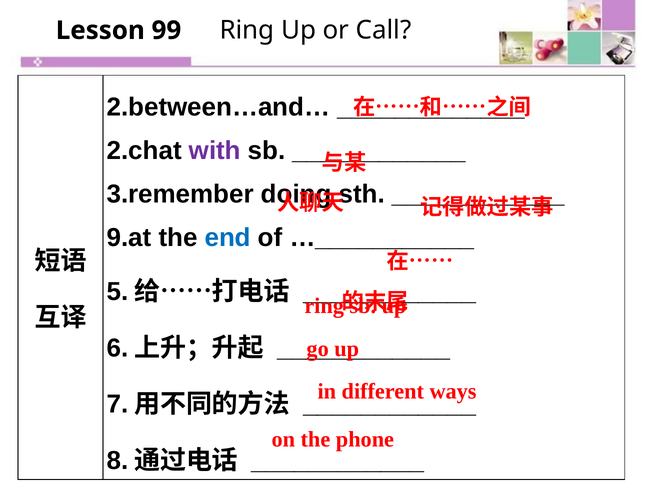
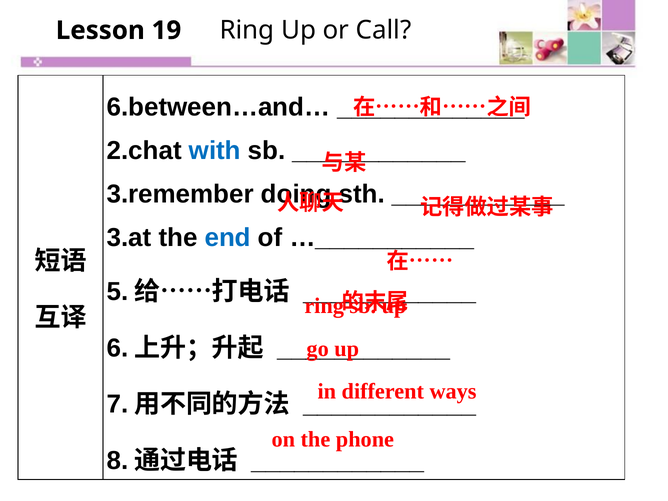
99: 99 -> 19 (166, 30)
2.between…and…: 2.between…and… -> 6.between…and… (218, 107)
with colour: purple -> blue (215, 151)
9.at: 9.at -> 3.at (129, 238)
